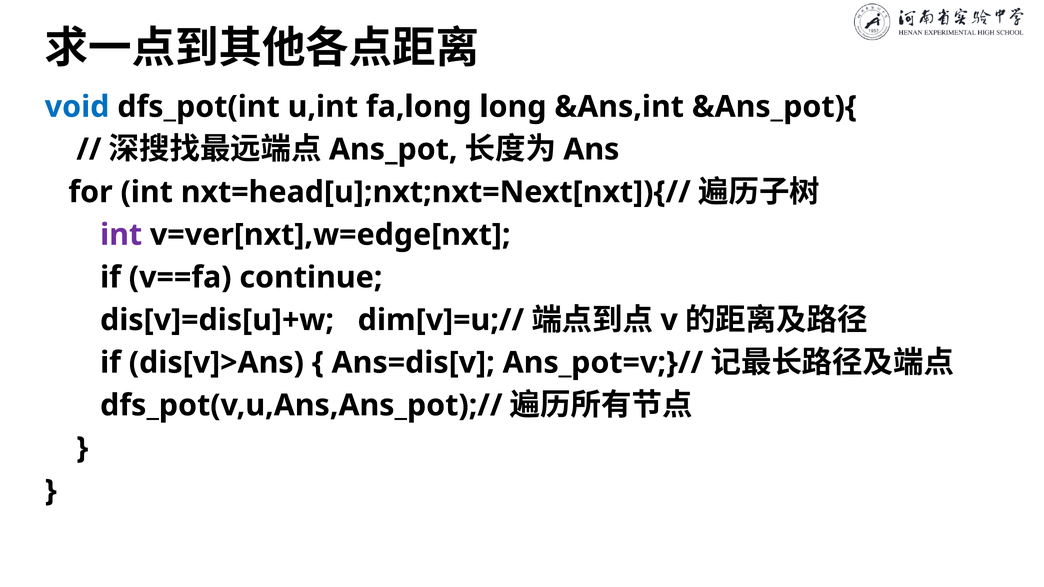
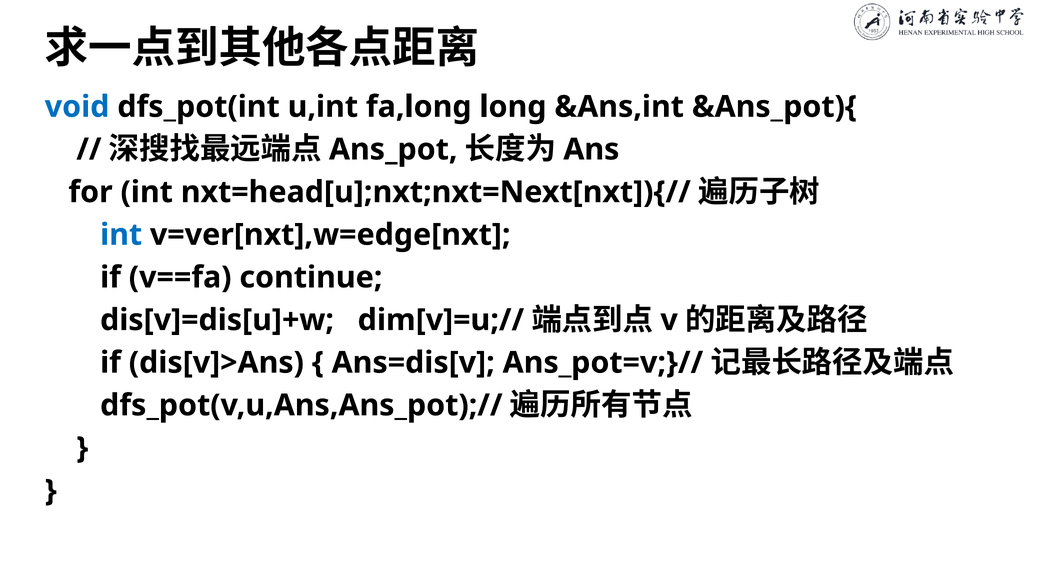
int colour: purple -> blue (121, 235)
